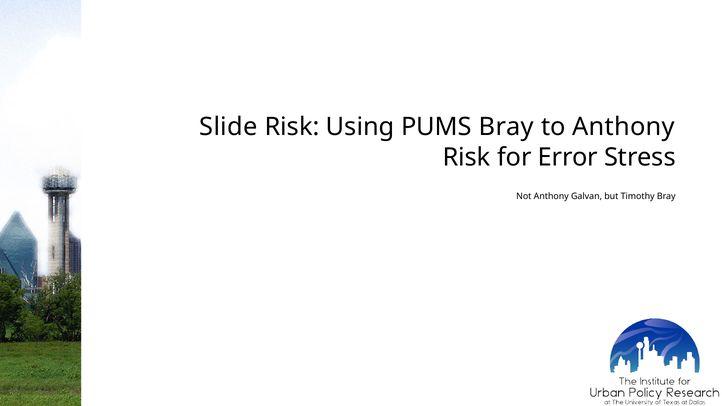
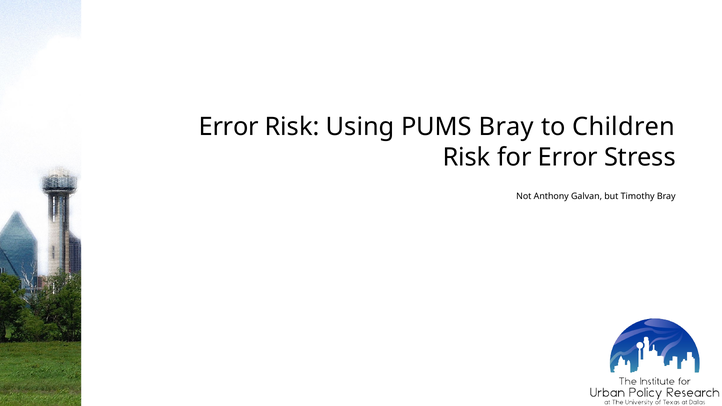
Slide: Slide -> Error (229, 127)
to Anthony: Anthony -> Children (624, 127)
